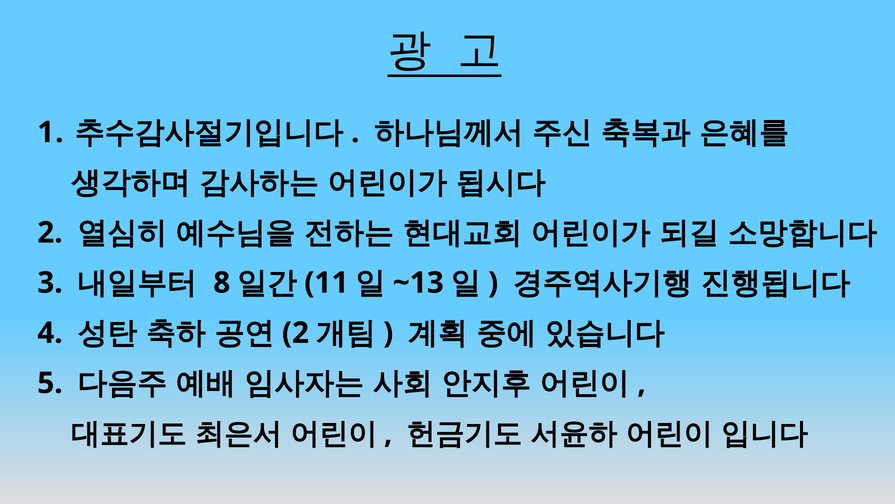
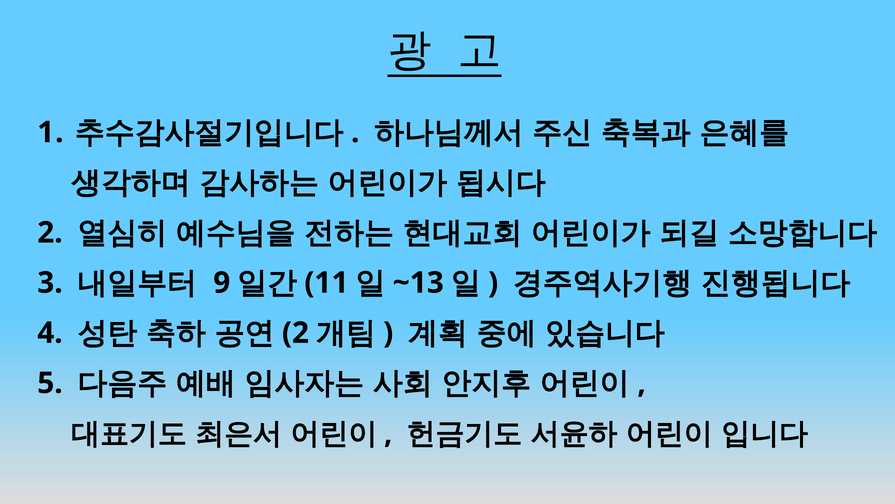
8: 8 -> 9 (222, 282)
